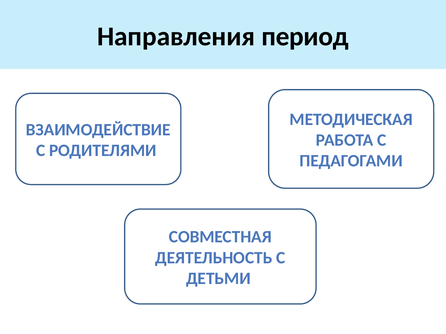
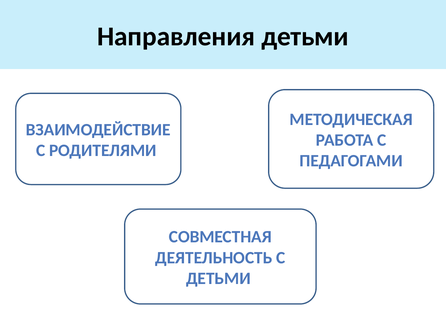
Направления период: период -> детьми (305, 36)
